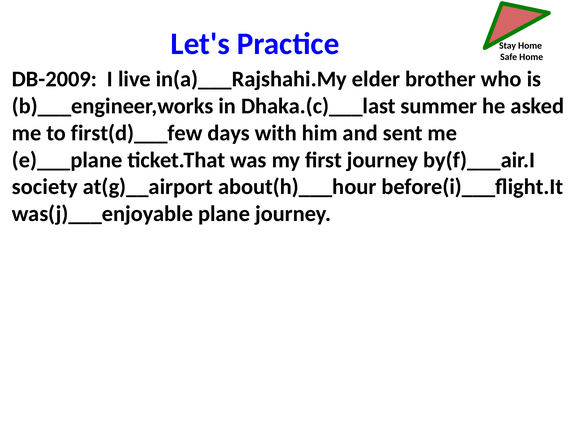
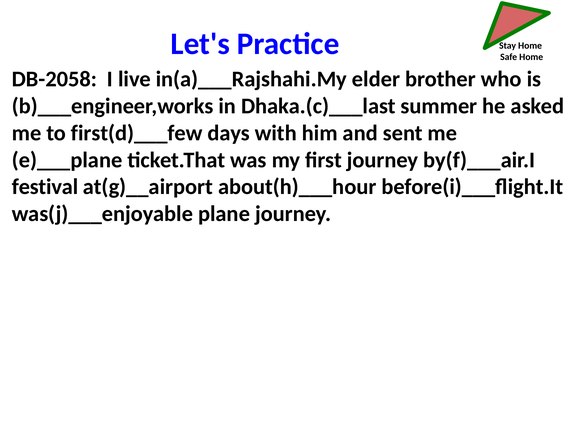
DB-2009: DB-2009 -> DB-2058 (54, 79)
society: society -> festival (45, 187)
